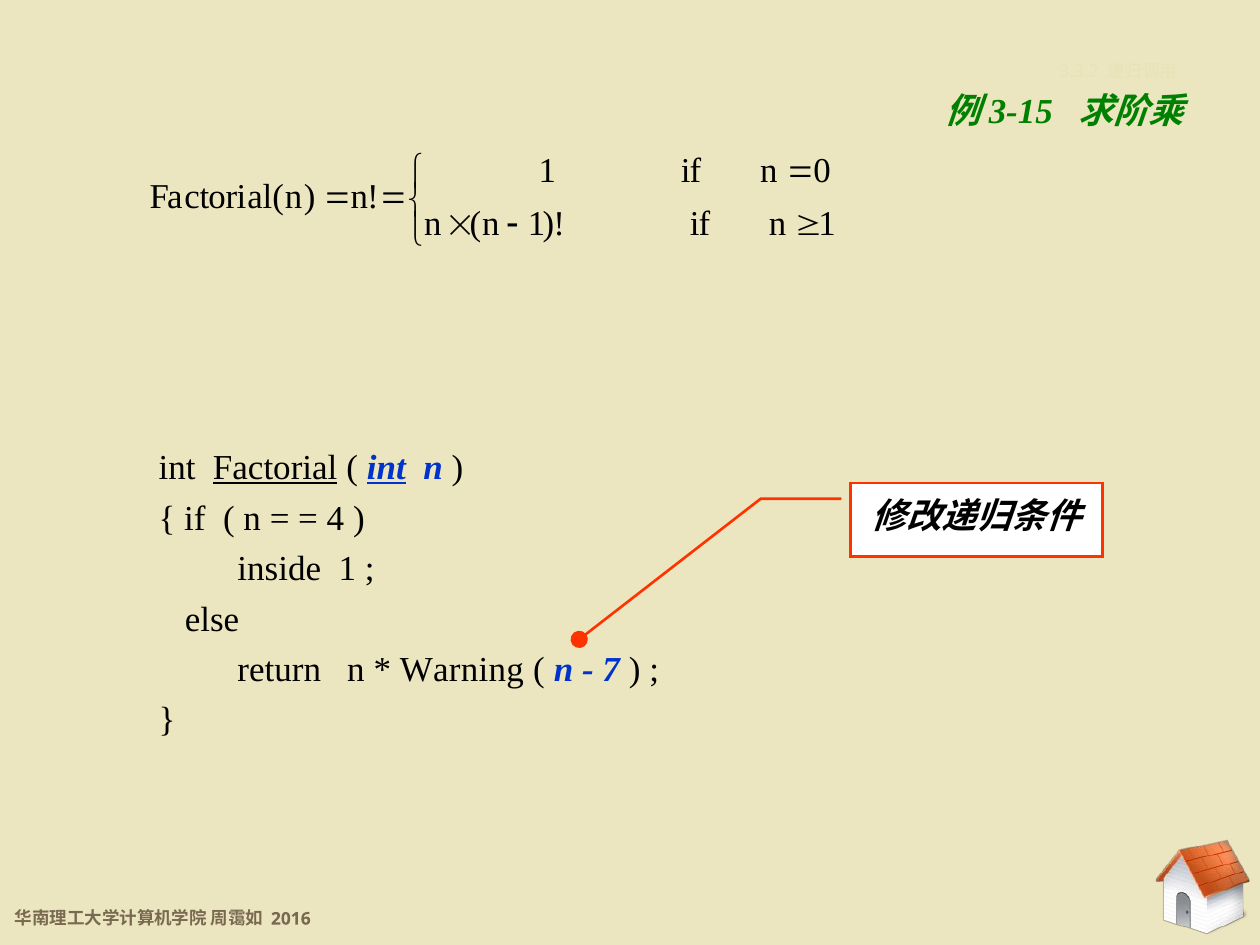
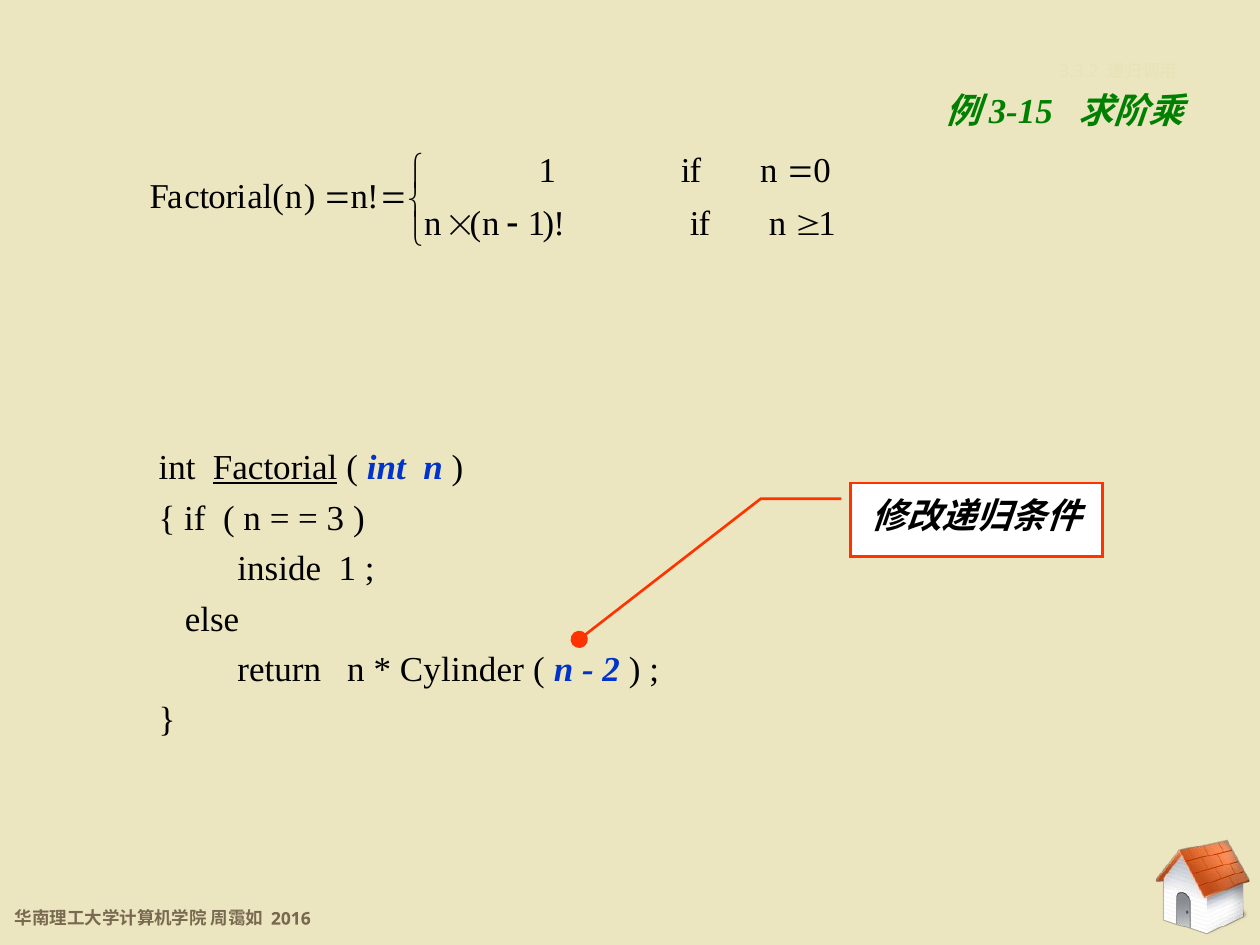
int underline: present -> none (386, 468)
4: 4 -> 3 (335, 519)
Warning: Warning -> Cylinder (462, 670)
7: 7 -> 2 (611, 670)
